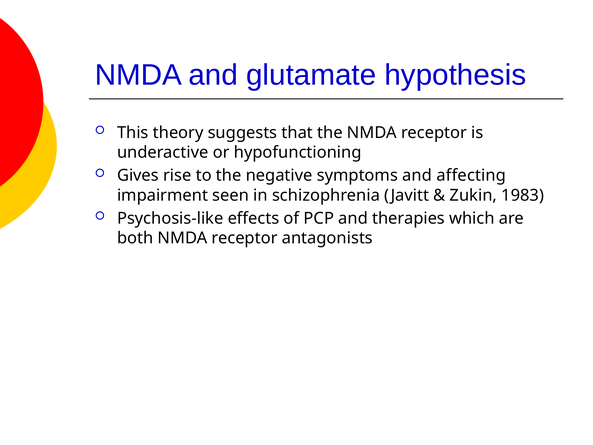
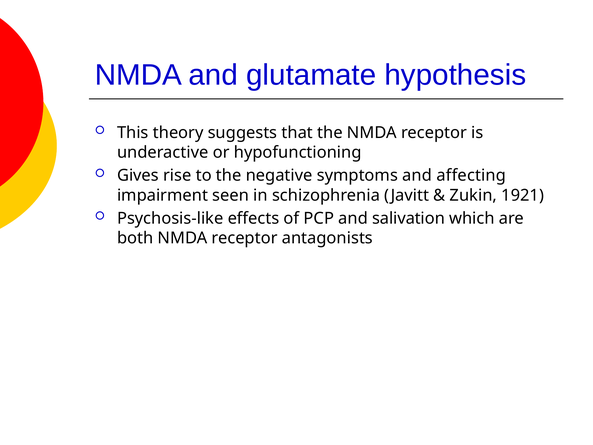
1983: 1983 -> 1921 (523, 195)
therapies: therapies -> salivation (409, 218)
